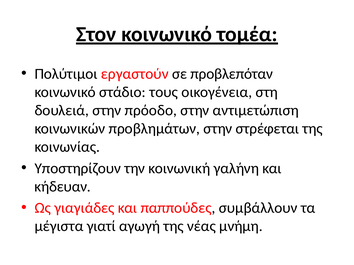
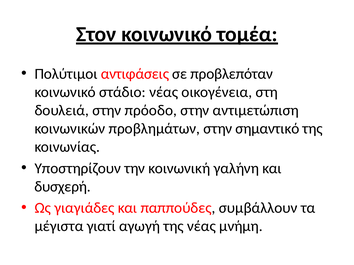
εργαστούν: εργαστούν -> αντιφάσεις (135, 74)
στάδιο τους: τους -> νέας (164, 92)
στρέφεται: στρέφεται -> σημαντικό (267, 129)
κήδευαν: κήδευαν -> δυσχερή (63, 187)
